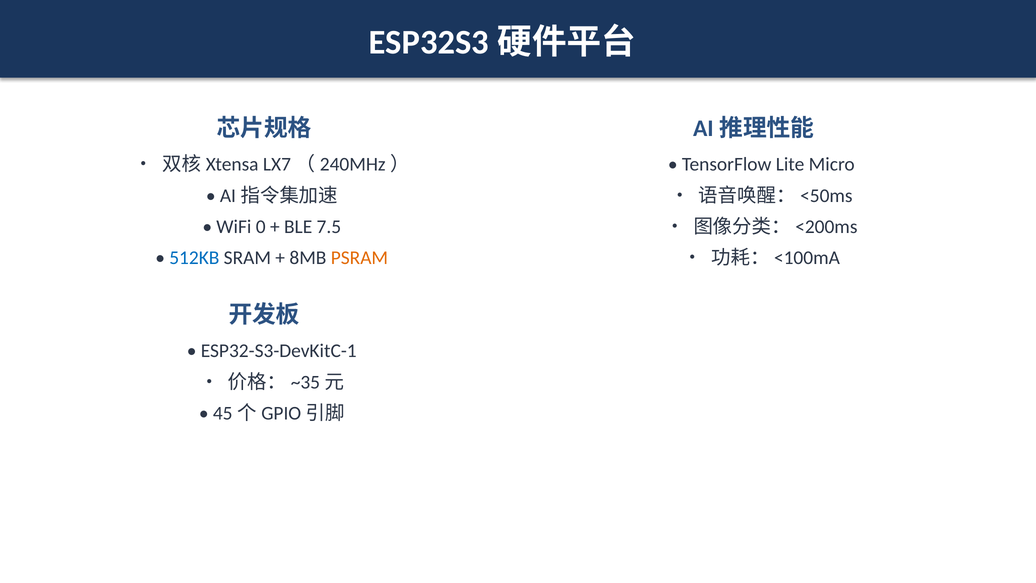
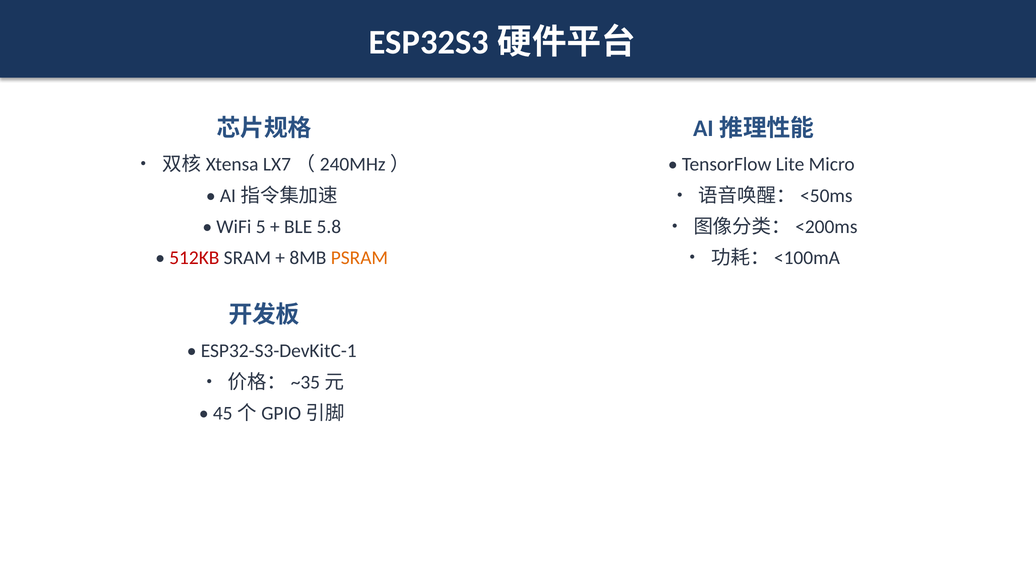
0: 0 -> 5 (261, 227)
7.5: 7.5 -> 5.8 (329, 227)
512KB colour: blue -> red (194, 258)
